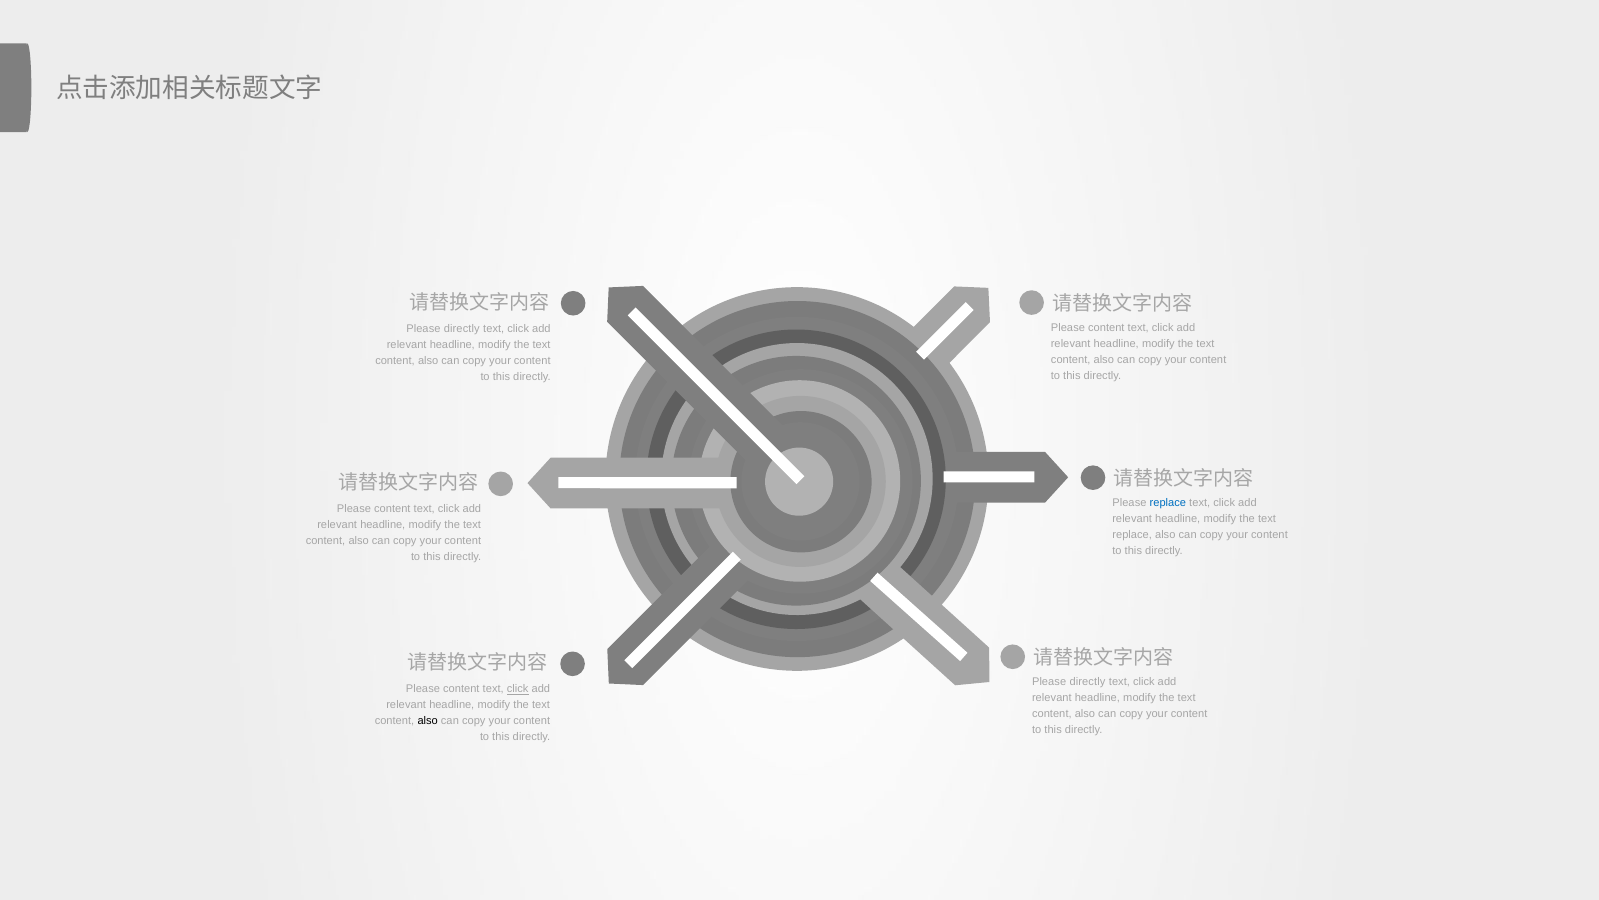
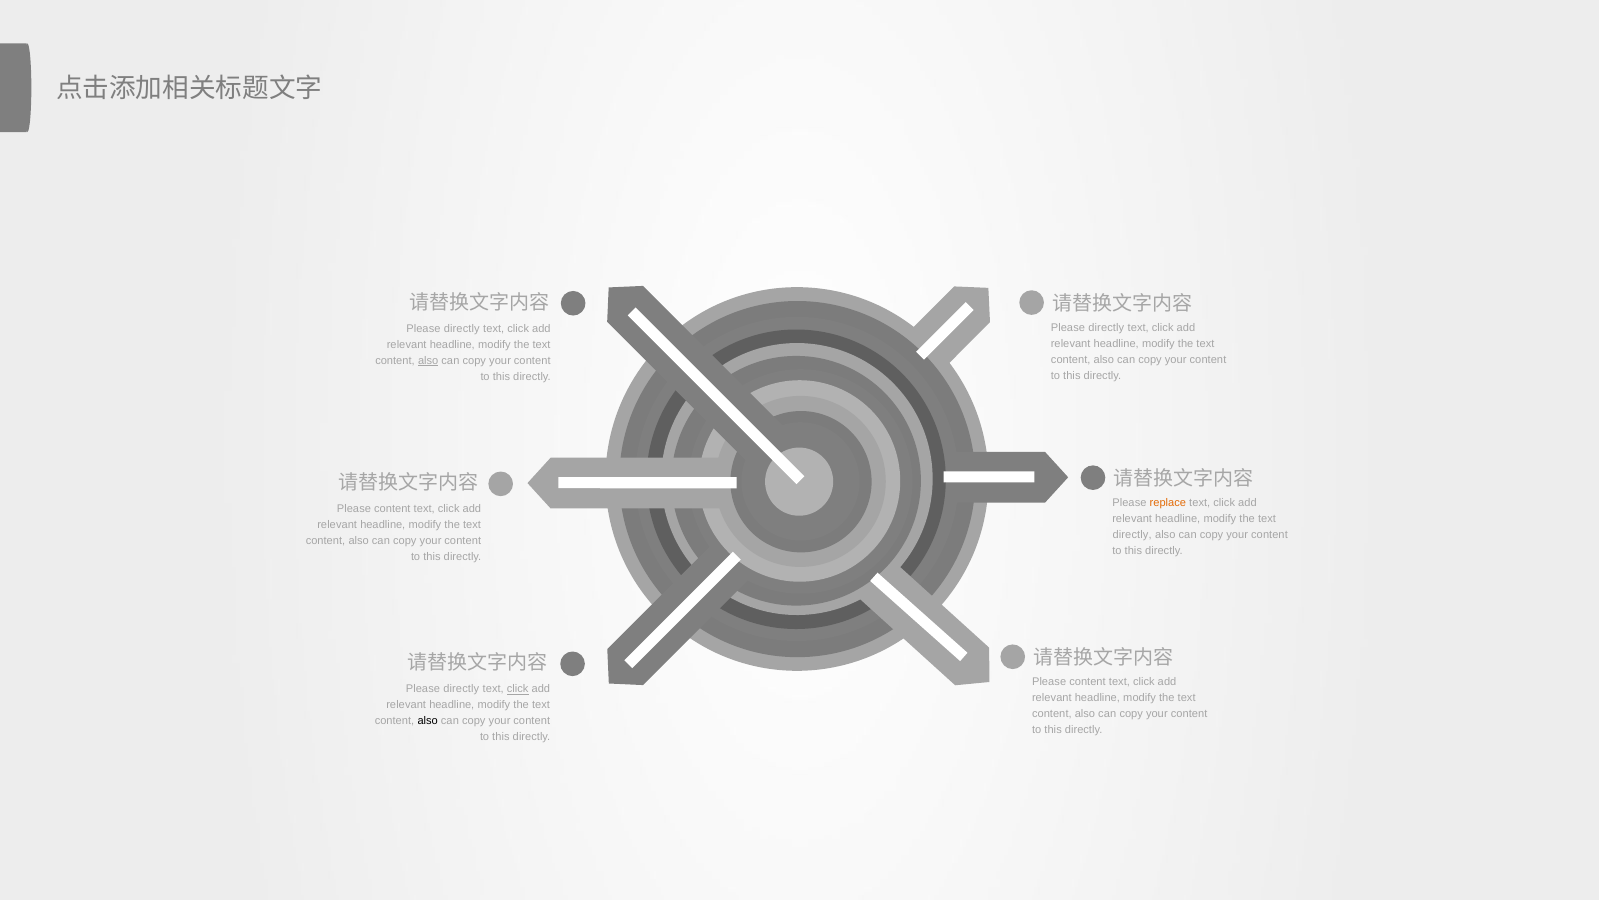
content: content -> directly (1106, 328)
also underline: none -> present (428, 360)
replace colour: blue -> orange (1168, 503)
replace: replace -> directly (1132, 535)
directly: directly -> content (1088, 682)
content: content -> directly (461, 689)
